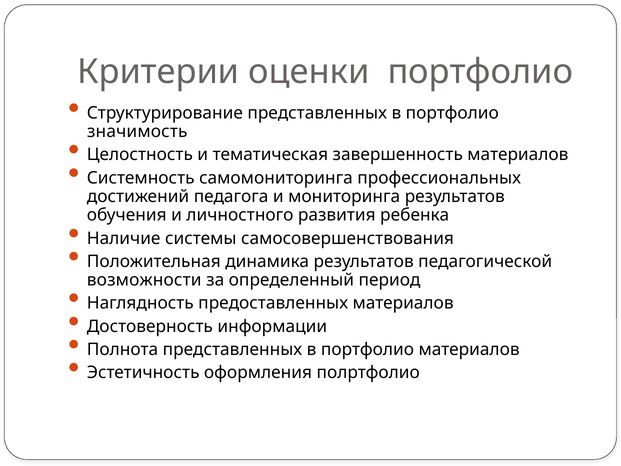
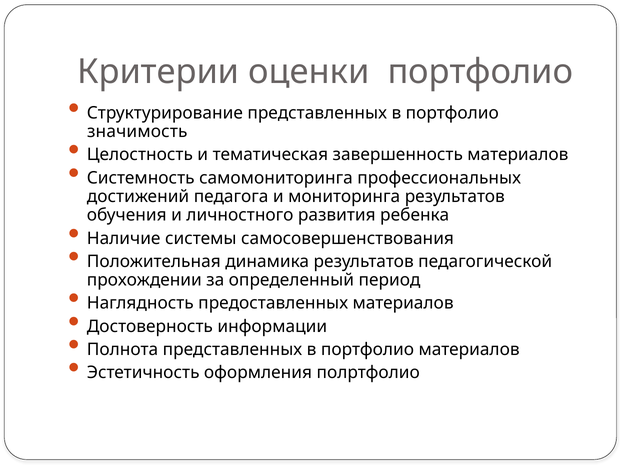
возможности: возможности -> прохождении (144, 280)
